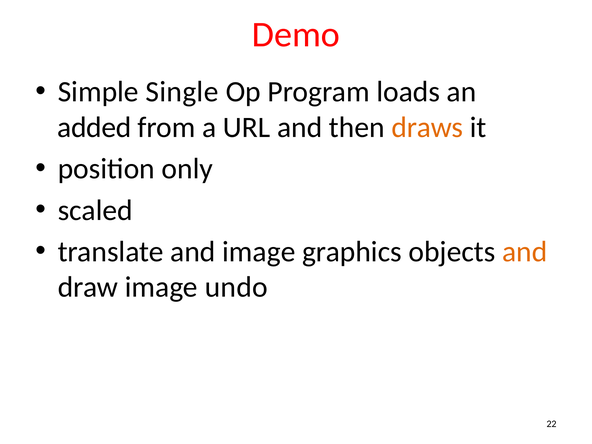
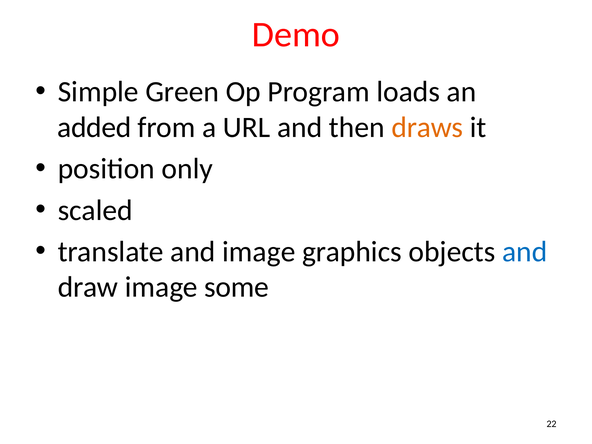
Single: Single -> Green (182, 92)
and colour: orange -> blue (525, 252)
undo: undo -> some (237, 287)
